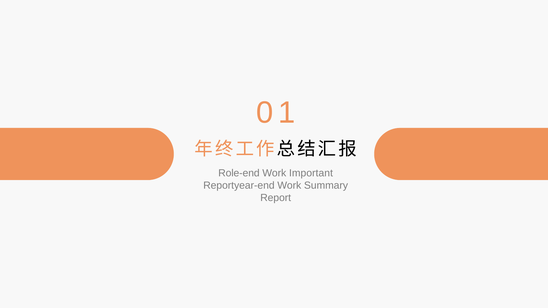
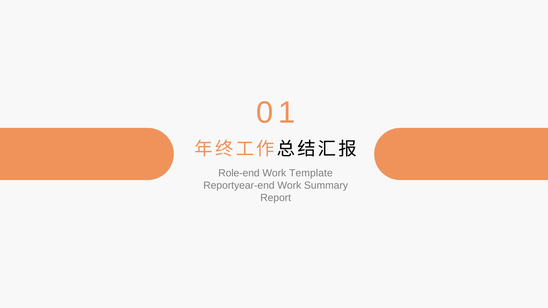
Important: Important -> Template (311, 173)
